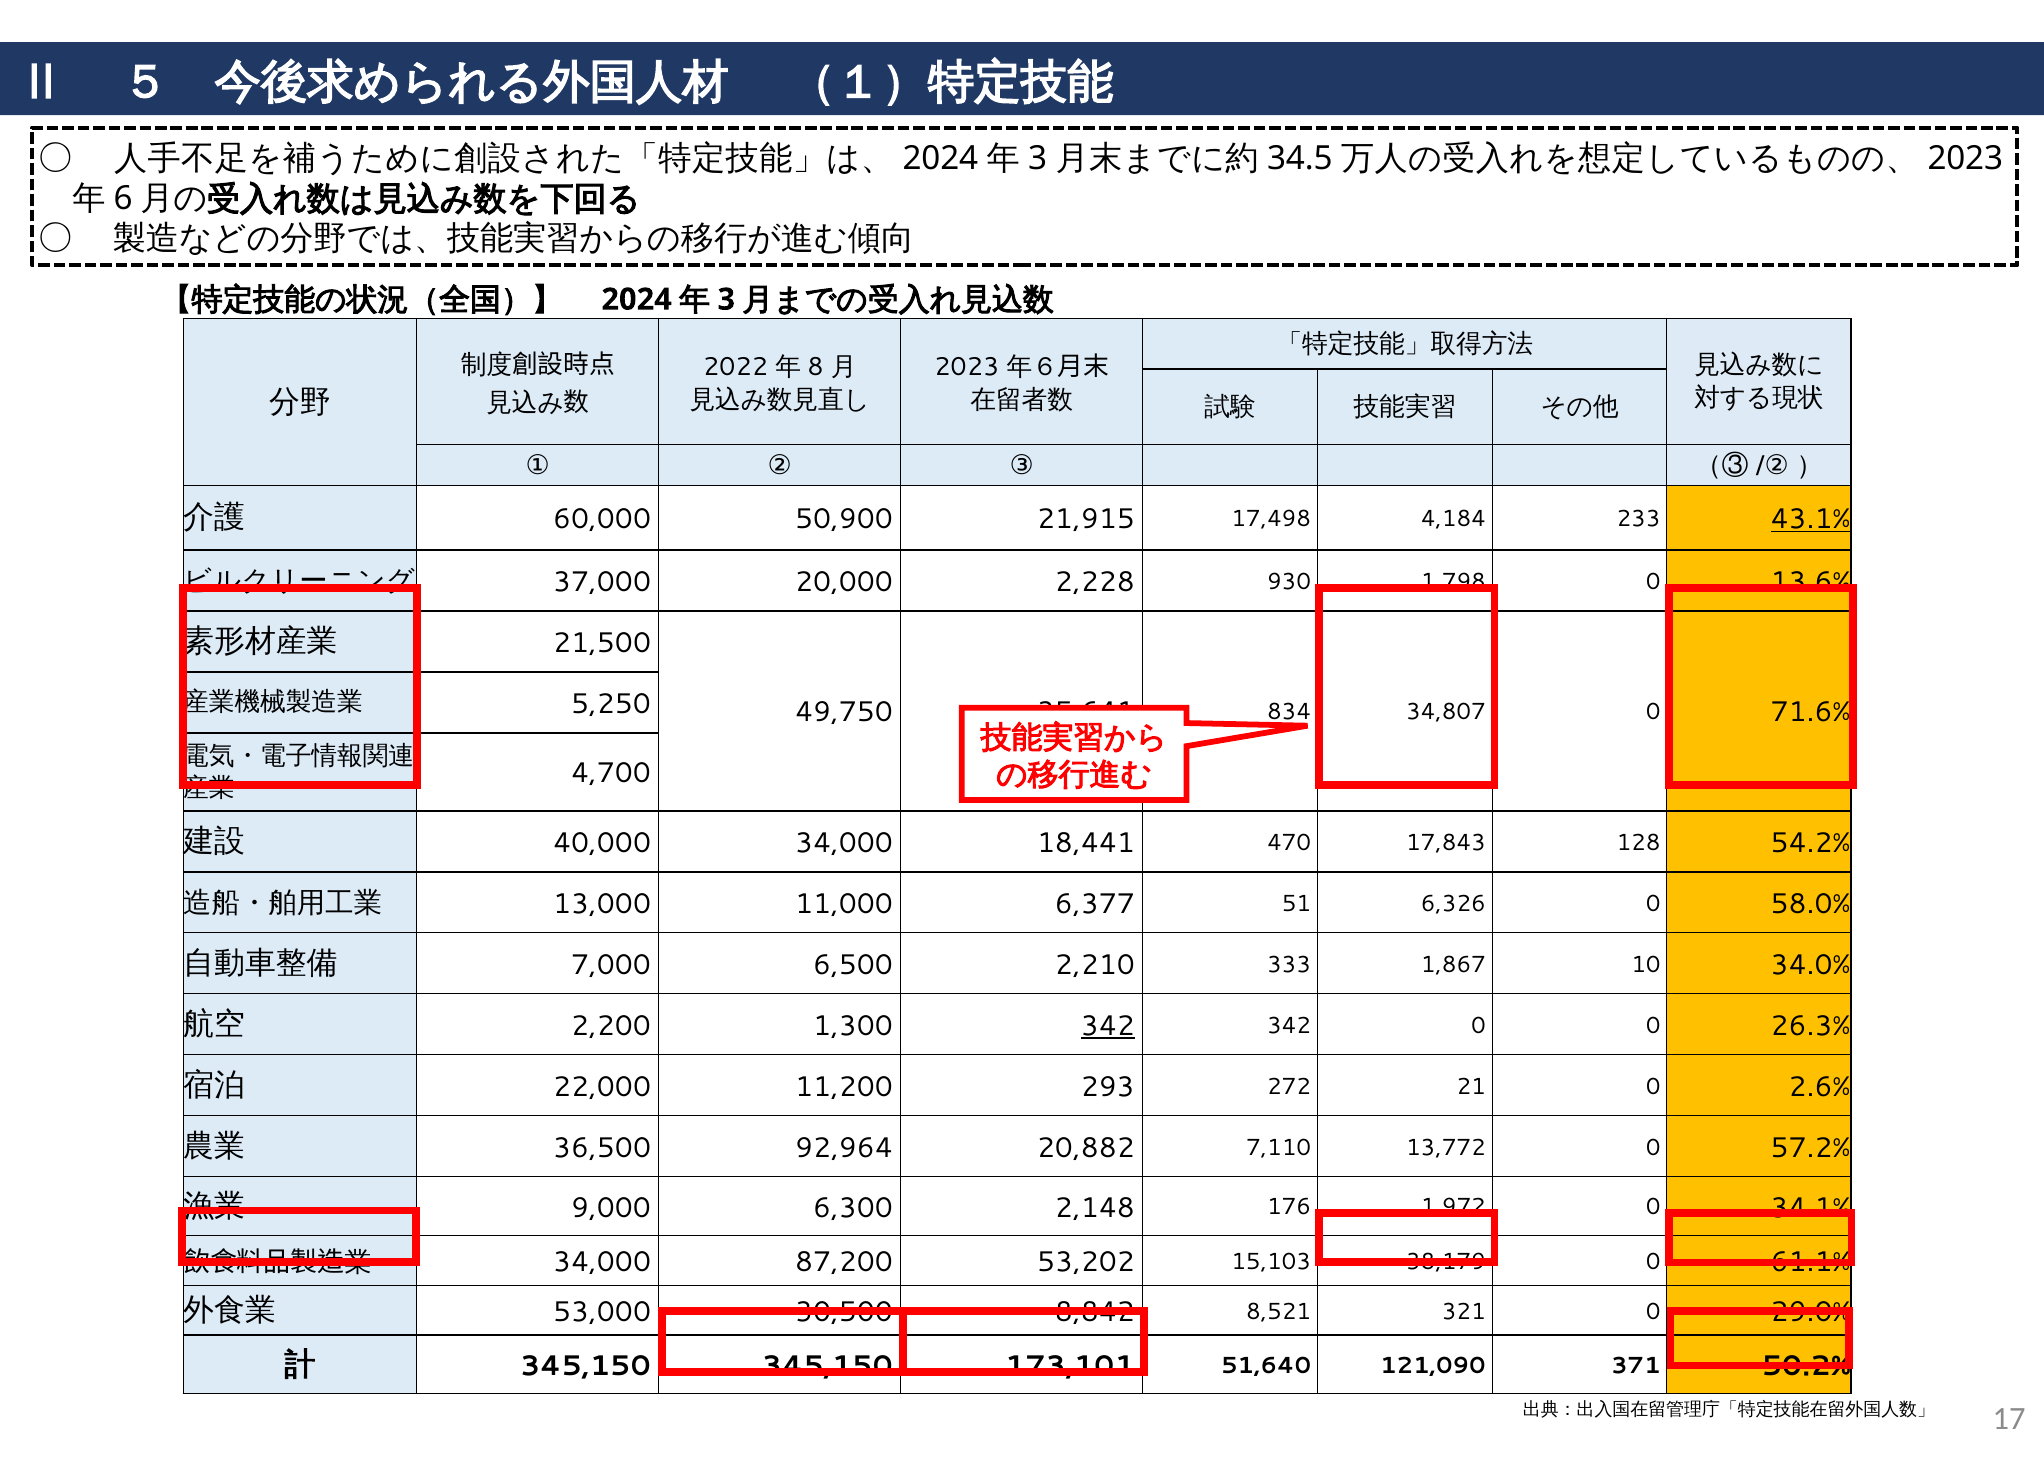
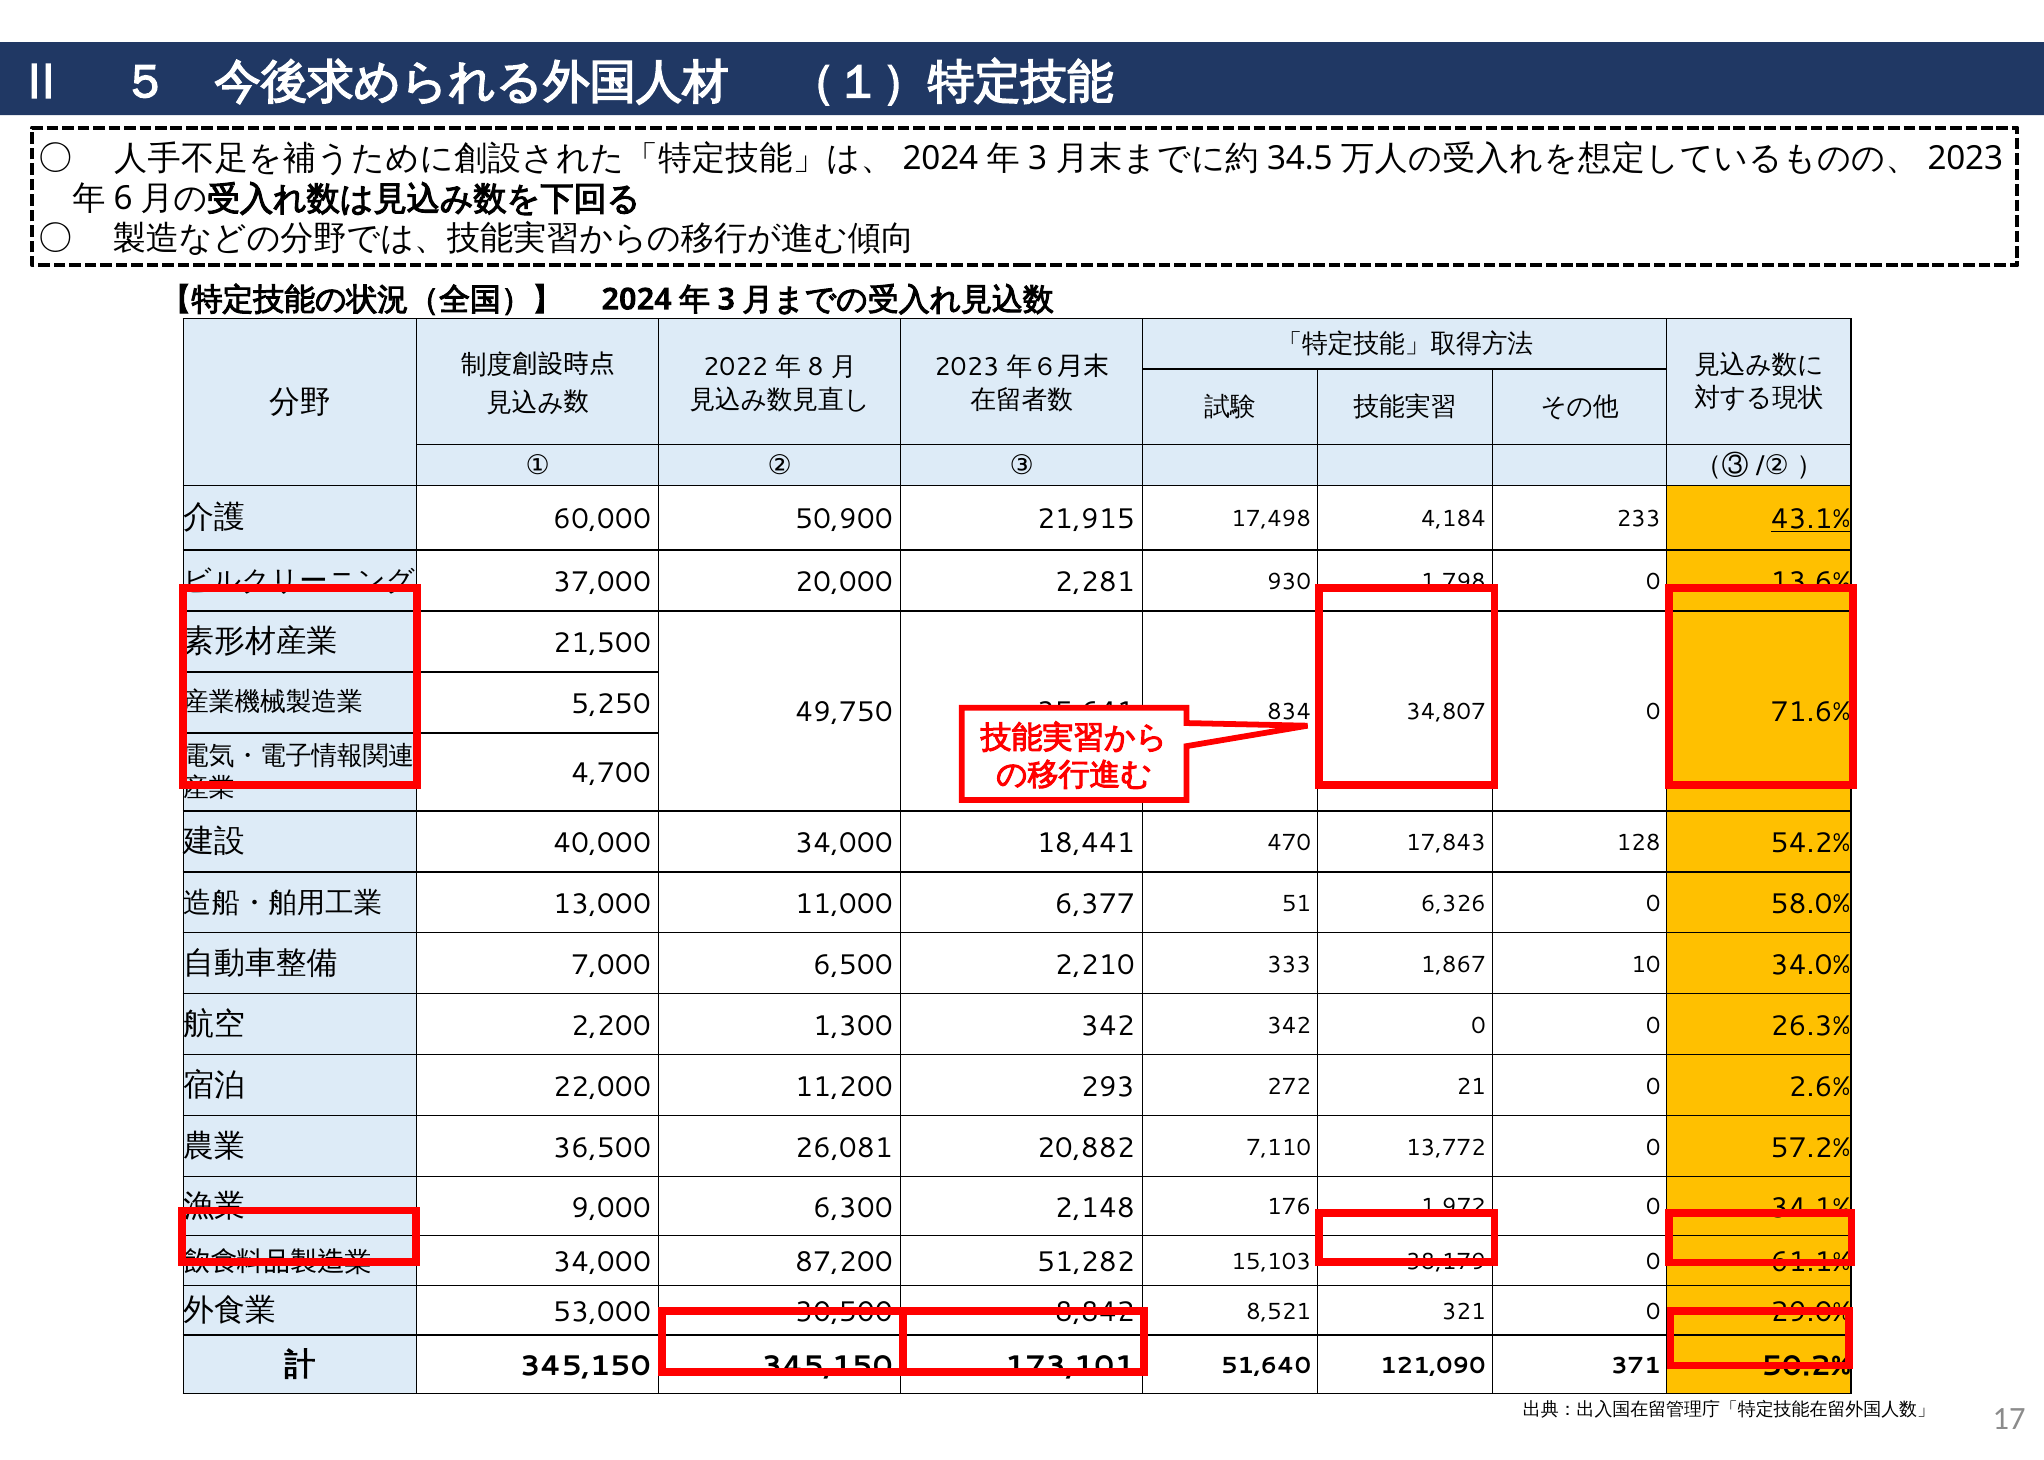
2,228: 2,228 -> 2,281 (1095, 582)
342 underline: present -> none (1108, 1026)
92,964: 92,964 -> 26,081 (844, 1148)
53,202: 53,202 -> 51,282 (1086, 1262)
